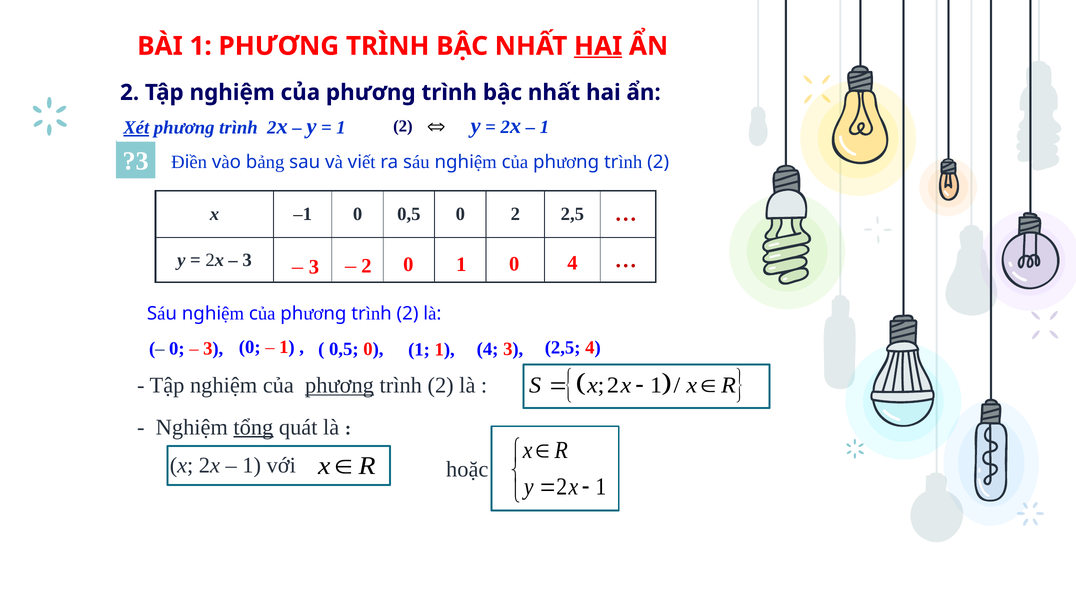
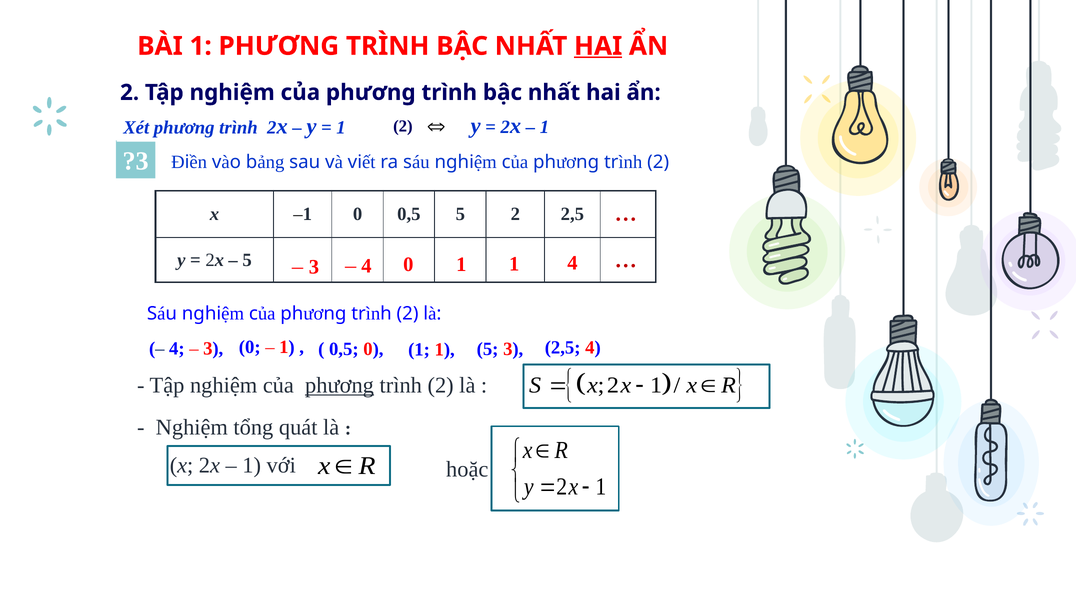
Xét underline: present -> none (136, 128)
0 0,5 0: 0 -> 5 (460, 214)
3: 3 -> 5 (247, 260)
2: 2 -> 4 (366, 266)
0: 0 -> 1 (514, 264)
0: 0 -> 4 (177, 349)
1 4: 4 -> 5 (488, 349)
tổng underline: present -> none (253, 427)
